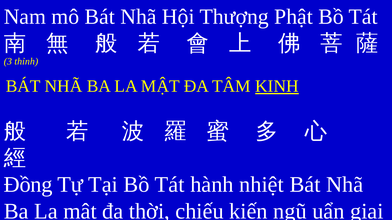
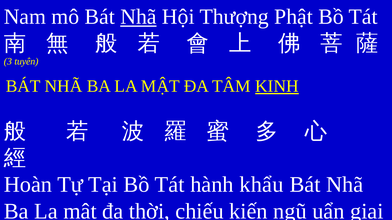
Nhã underline: none -> present (138, 17)
thỉnh: thỉnh -> tuyên (26, 62)
Đồng: Đồng -> Hoàn (28, 185)
nhiệt: nhiệt -> khẩu (261, 185)
